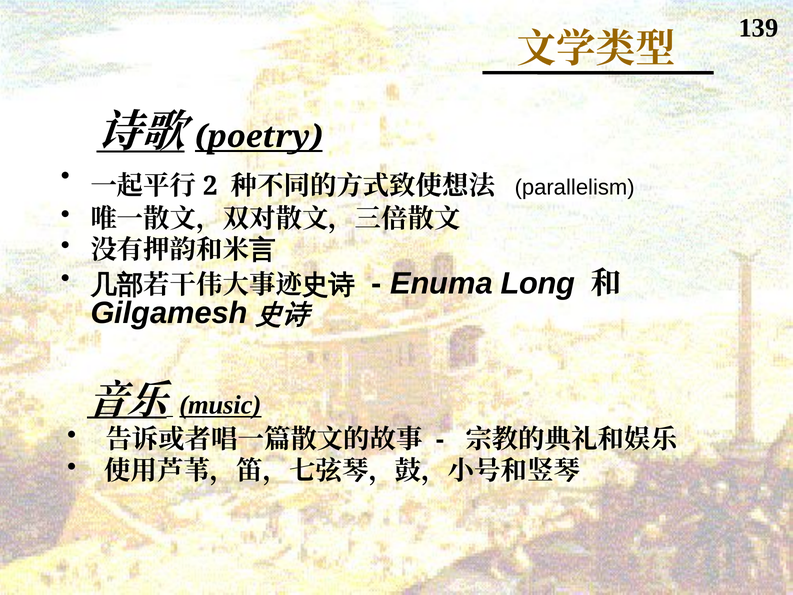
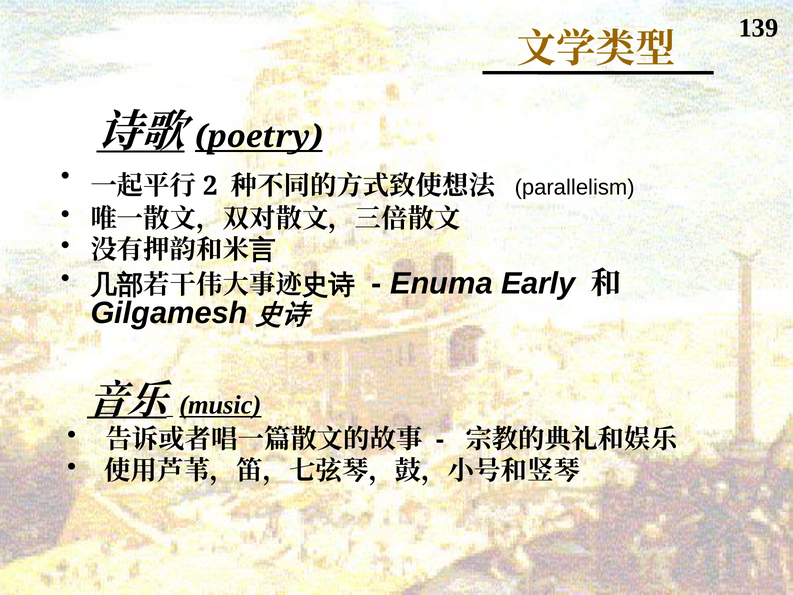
Long: Long -> Early (538, 283)
